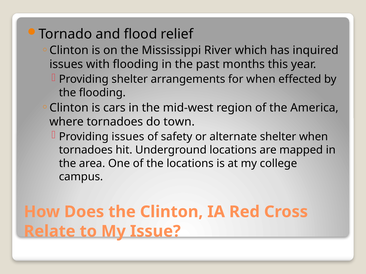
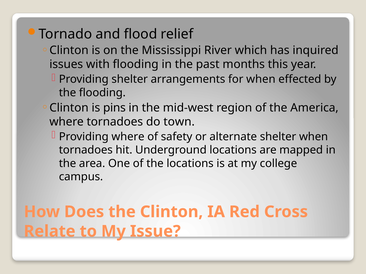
cars: cars -> pins (114, 108)
Providing issues: issues -> where (128, 137)
